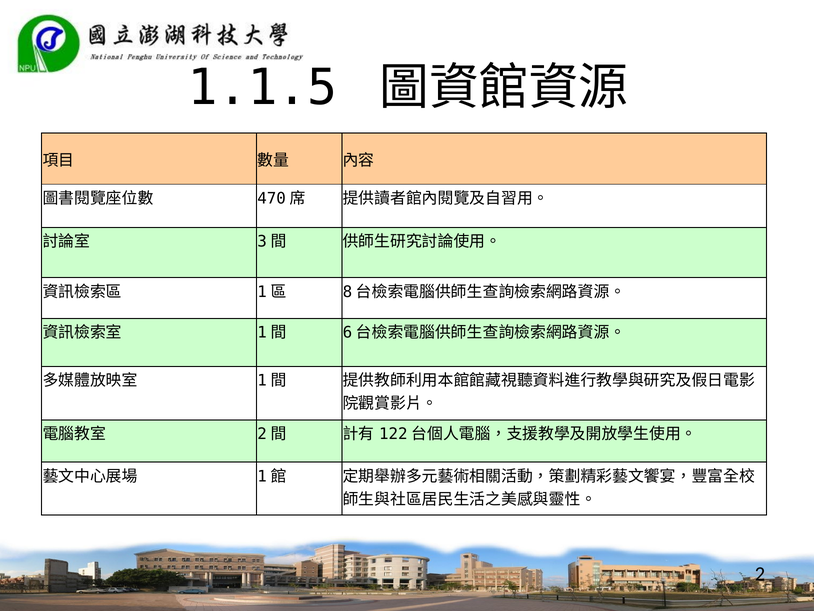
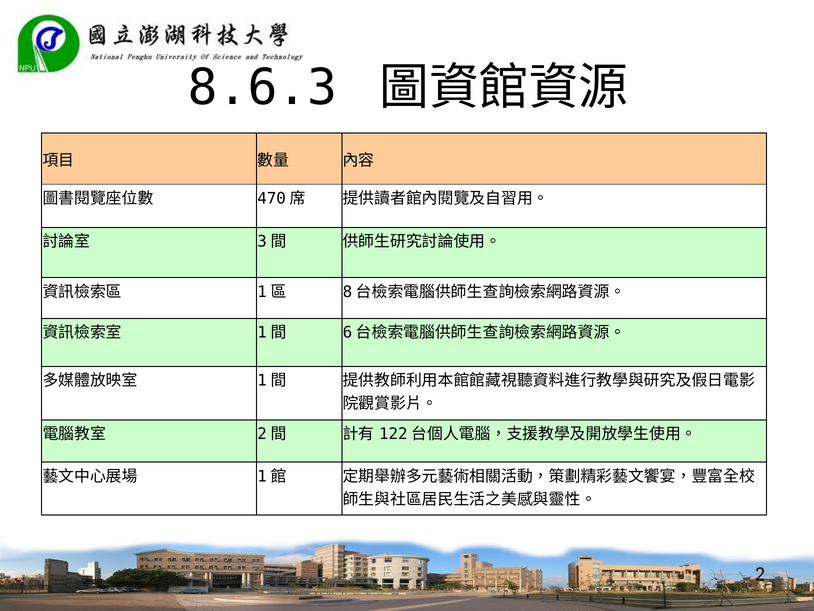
1.1.5: 1.1.5 -> 8.6.3 (262, 88)
